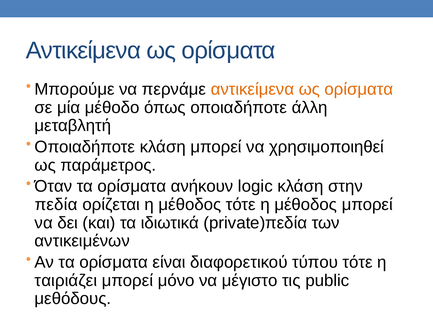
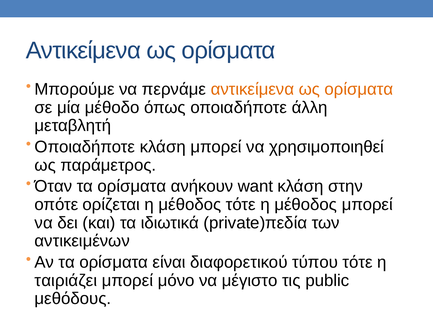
logic: logic -> want (255, 186)
πεδία: πεδία -> οπότε (56, 204)
